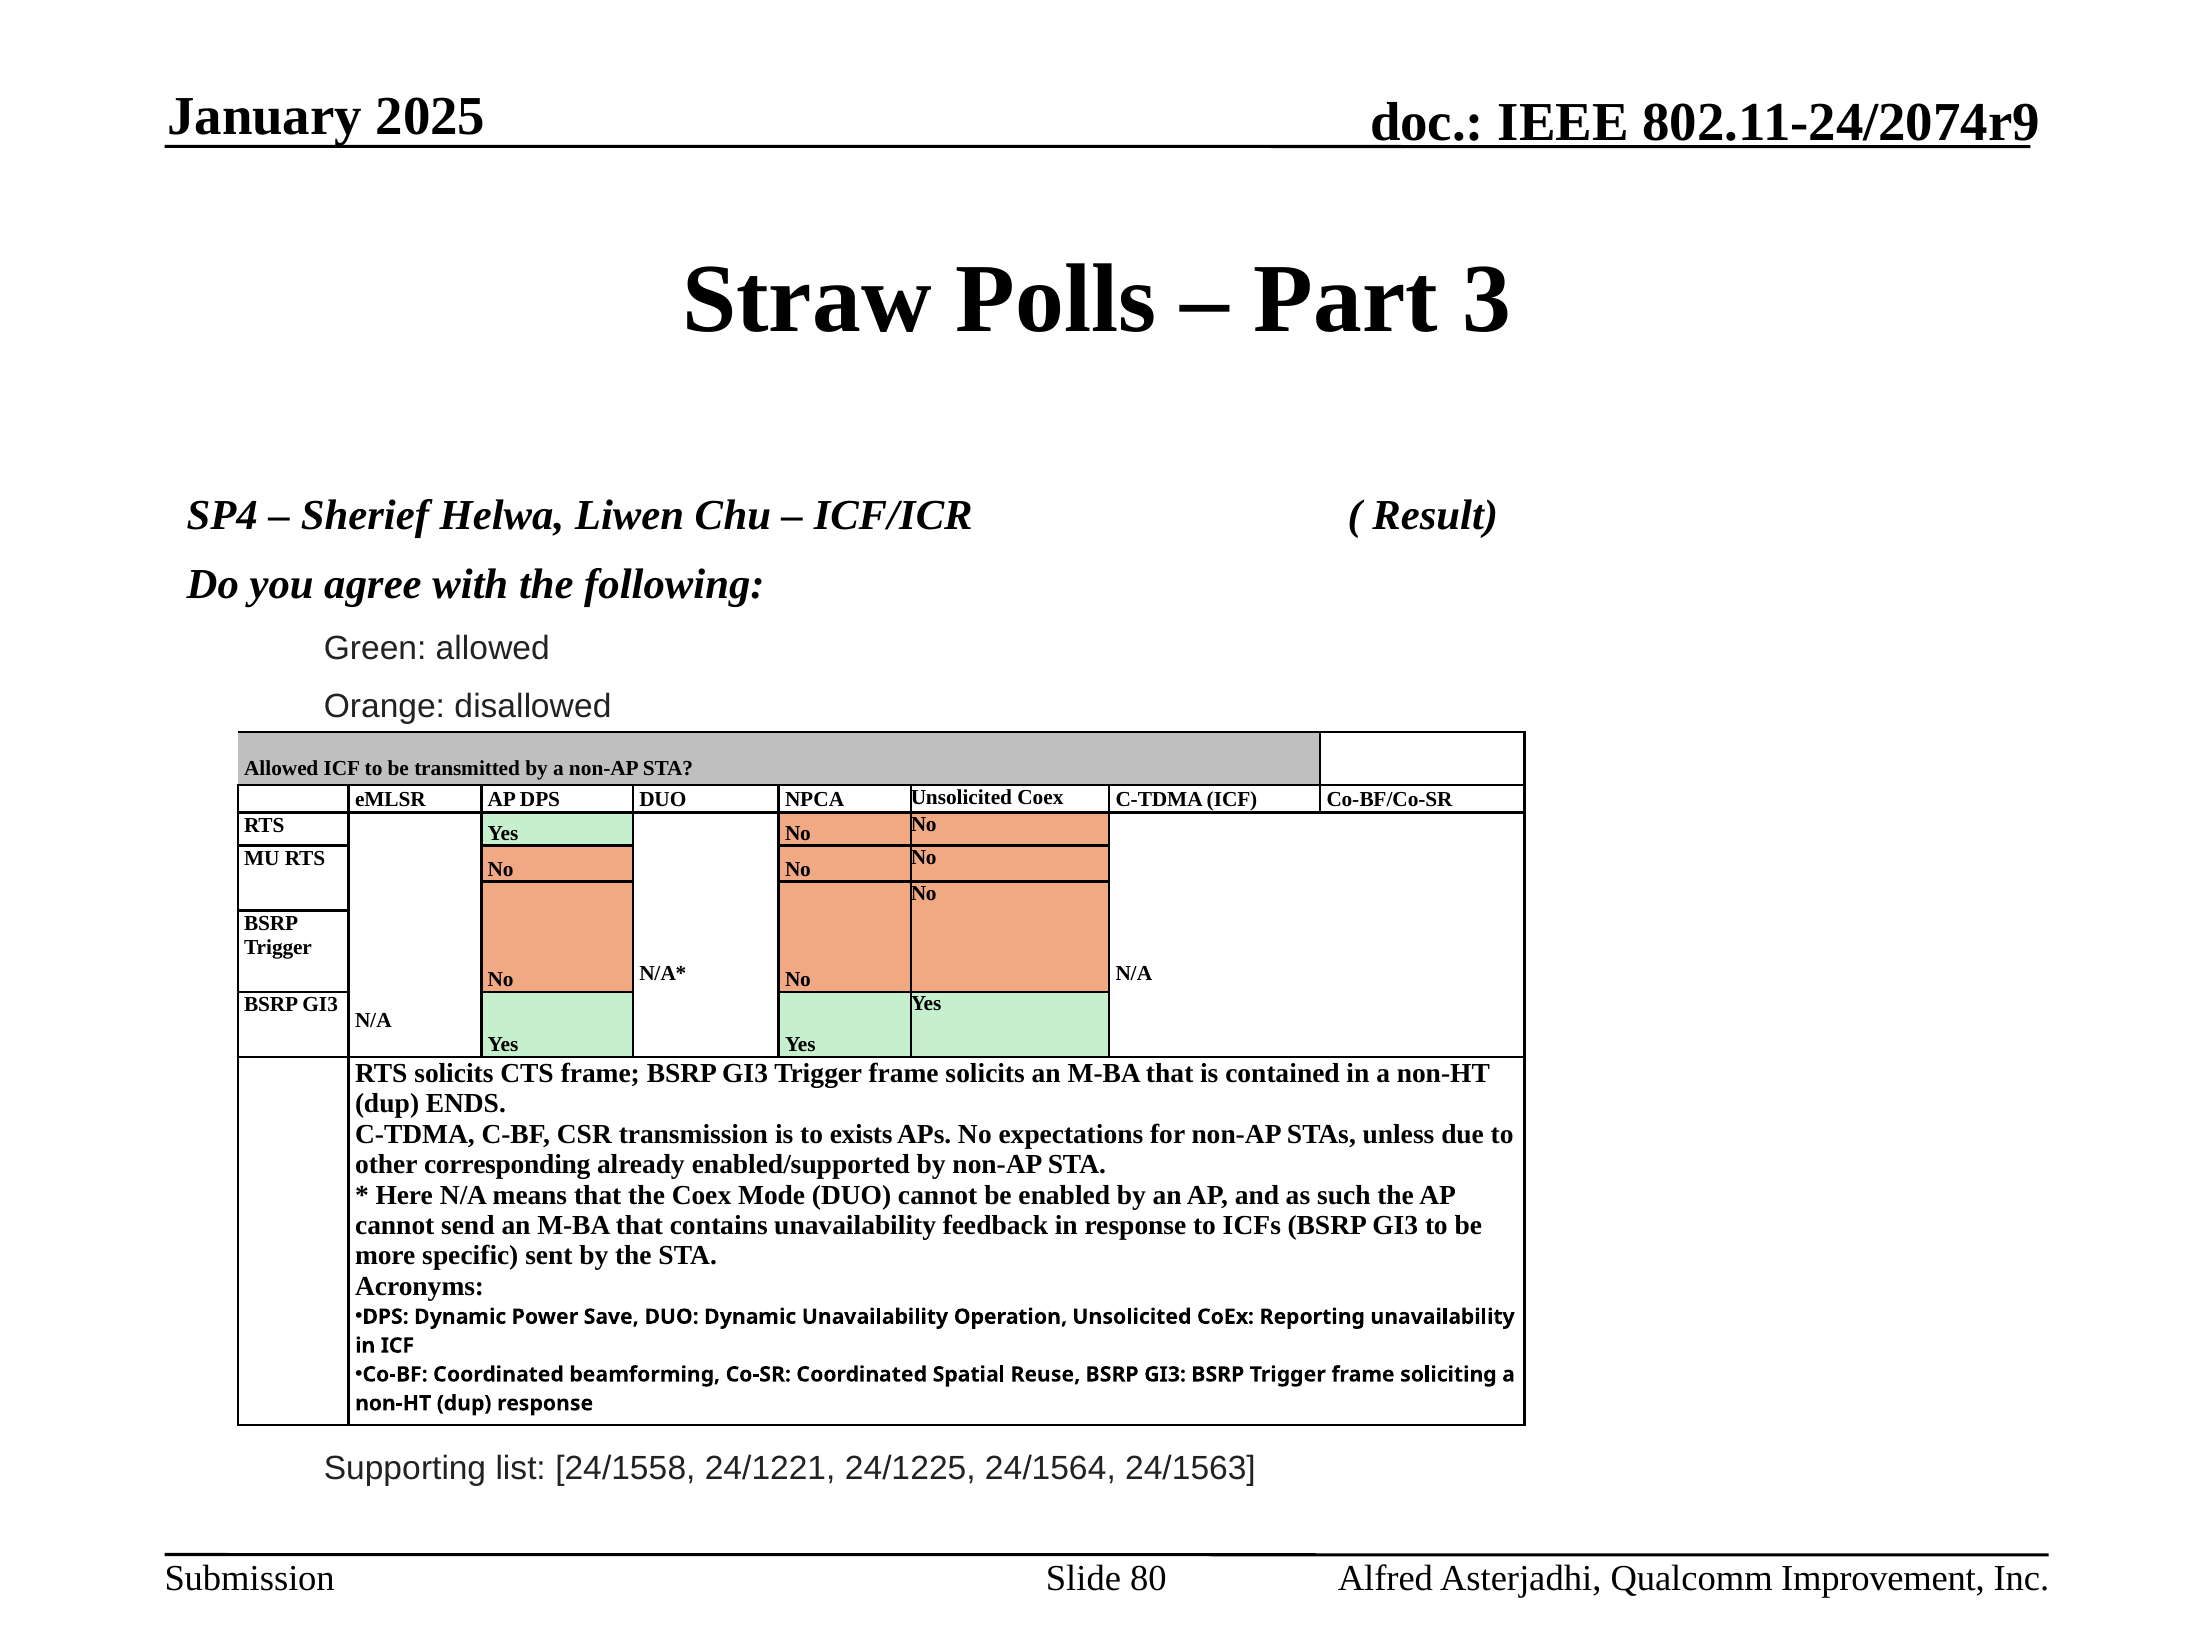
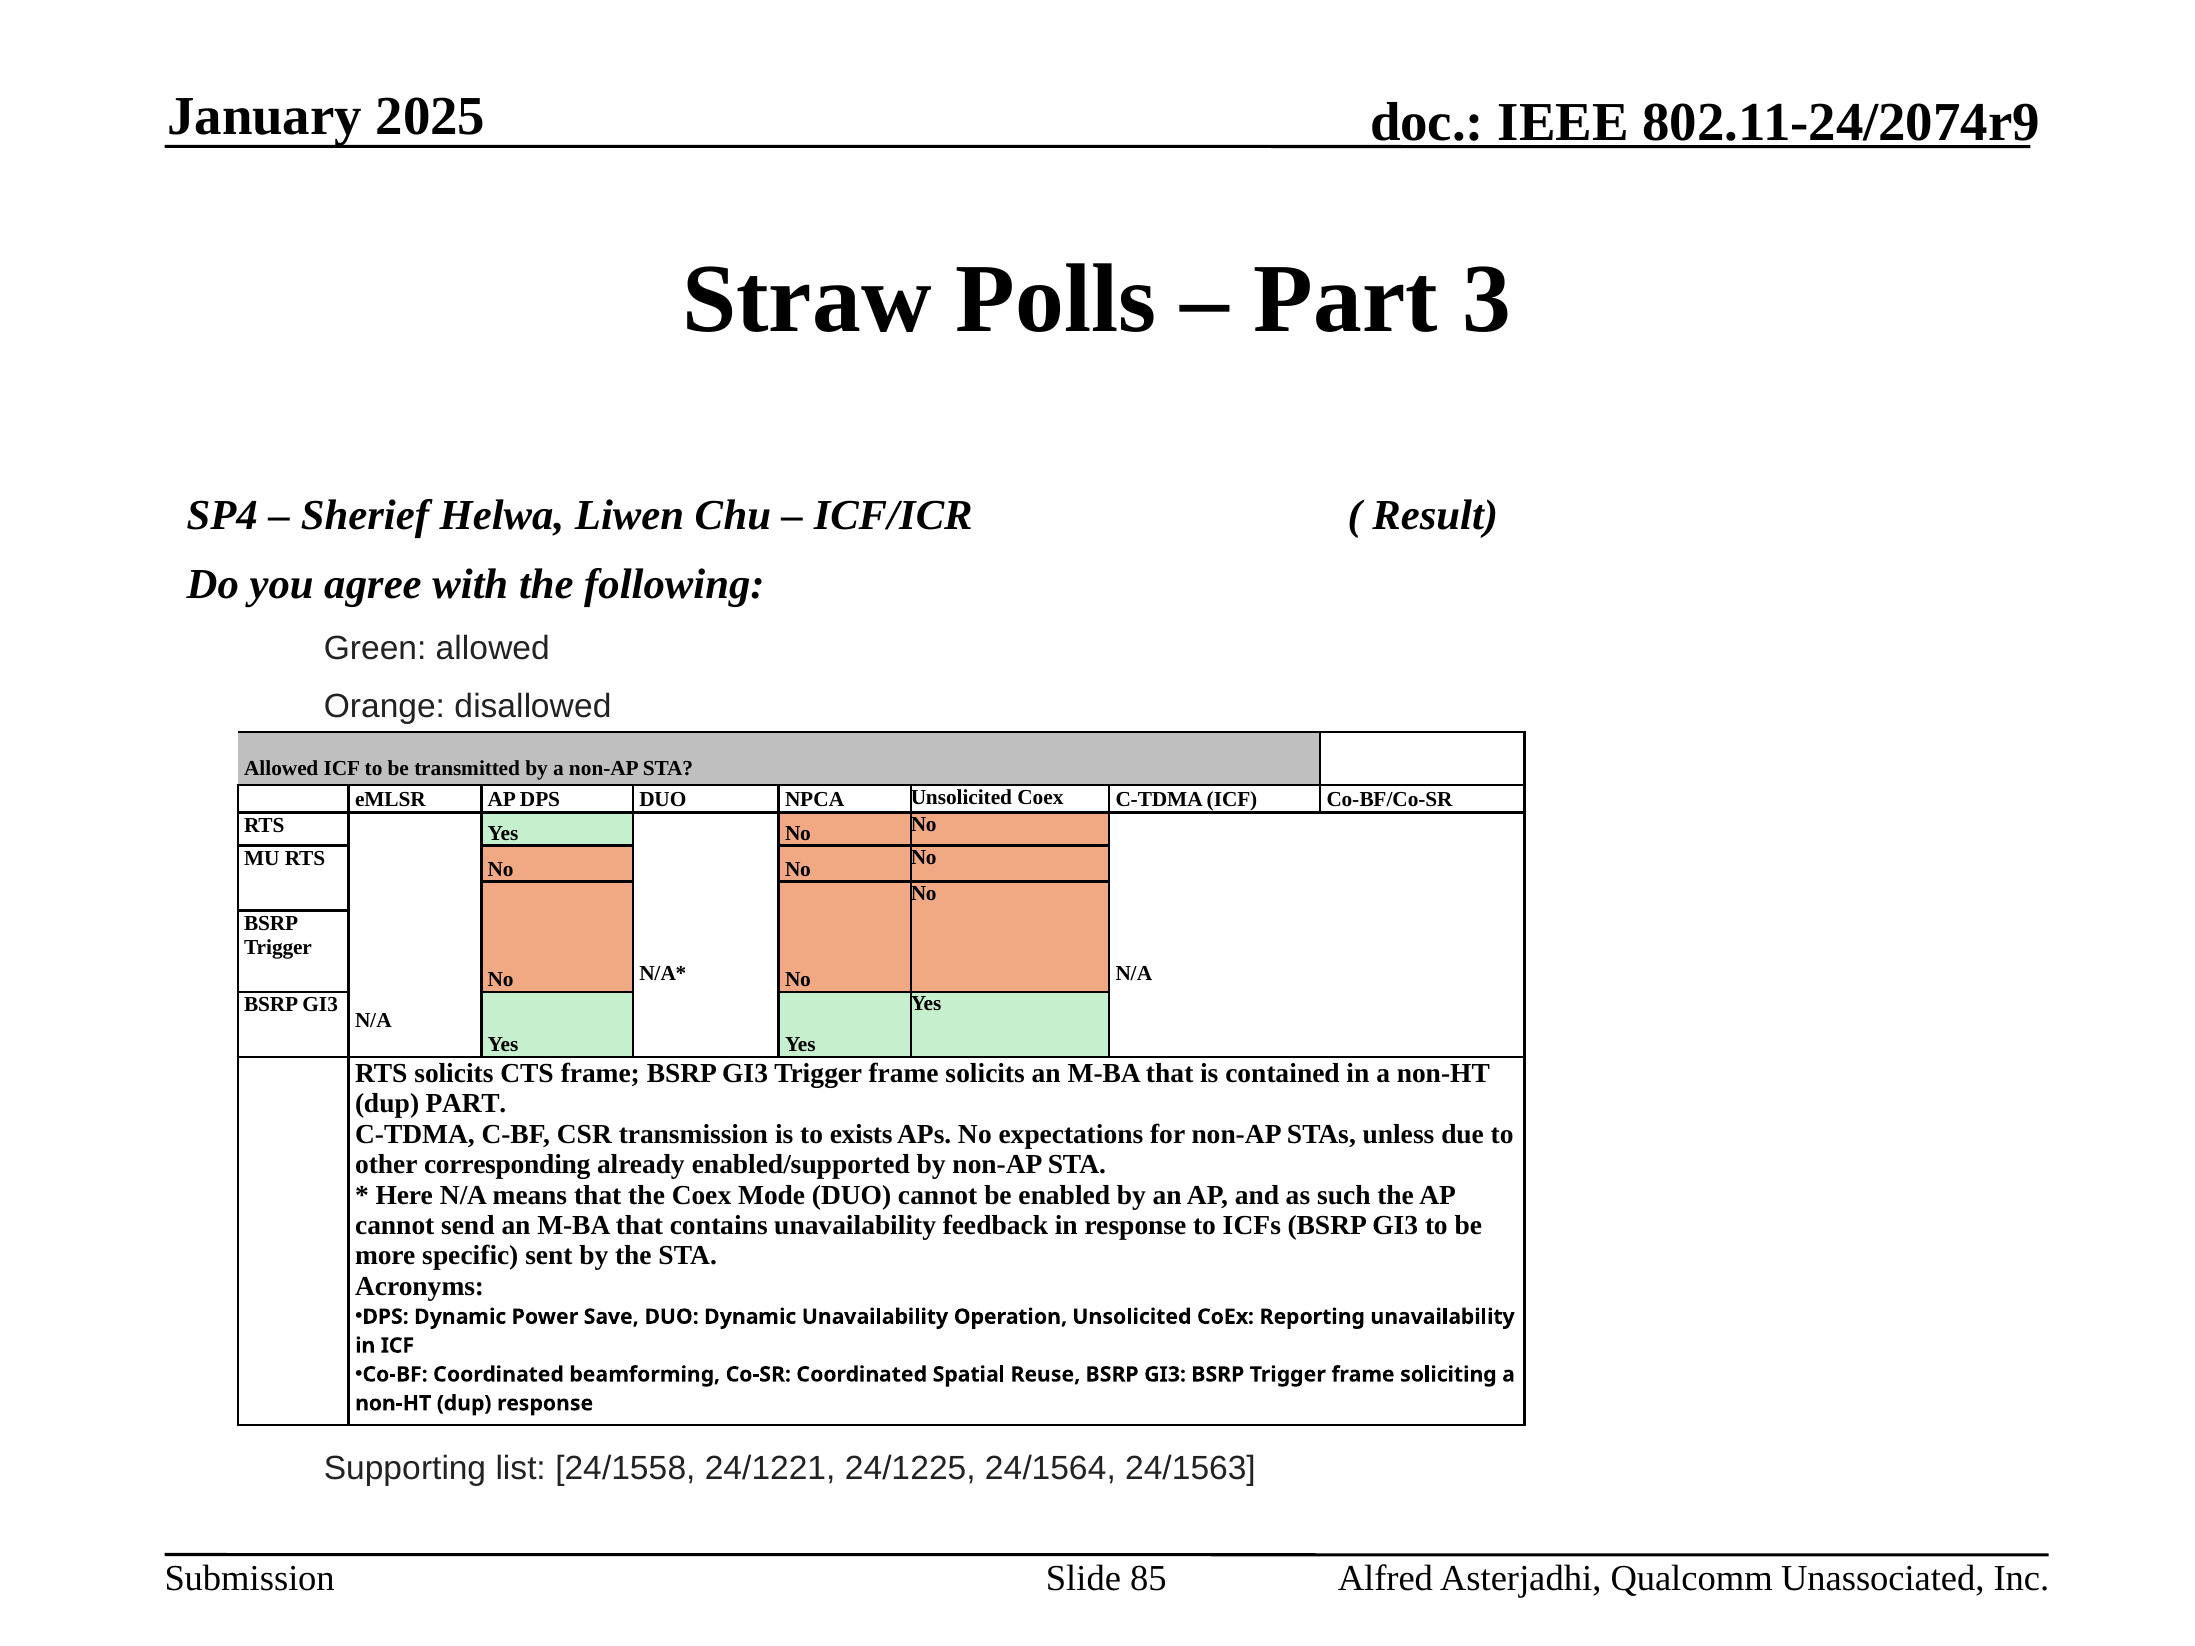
dup ENDS: ENDS -> PART (466, 1104)
80: 80 -> 85 (1148, 1579)
Improvement: Improvement -> Unassociated (1883, 1579)
